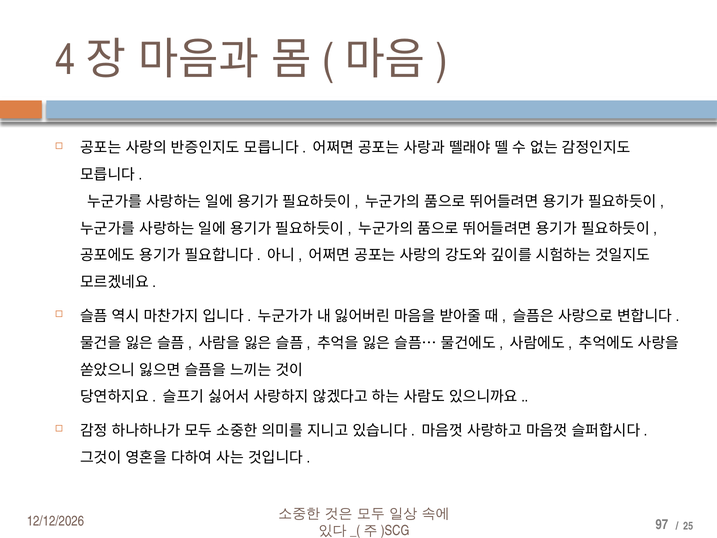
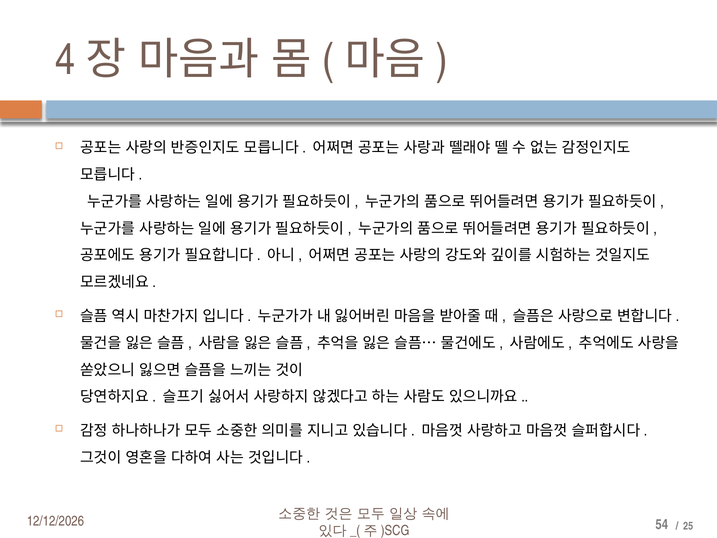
97: 97 -> 54 (662, 524)
